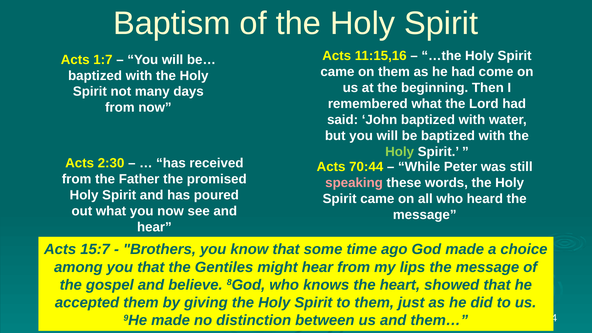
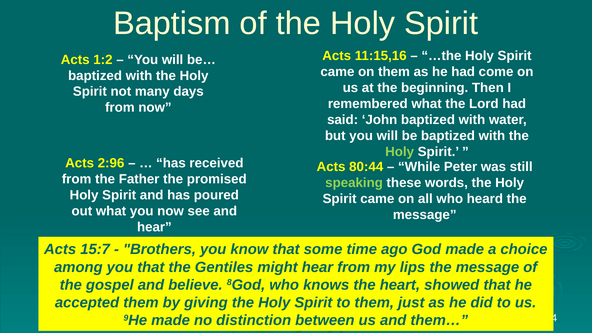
1:7: 1:7 -> 1:2 (103, 60)
2:30: 2:30 -> 2:96 (111, 163)
70:44: 70:44 -> 80:44 (366, 167)
speaking colour: pink -> light green (354, 183)
